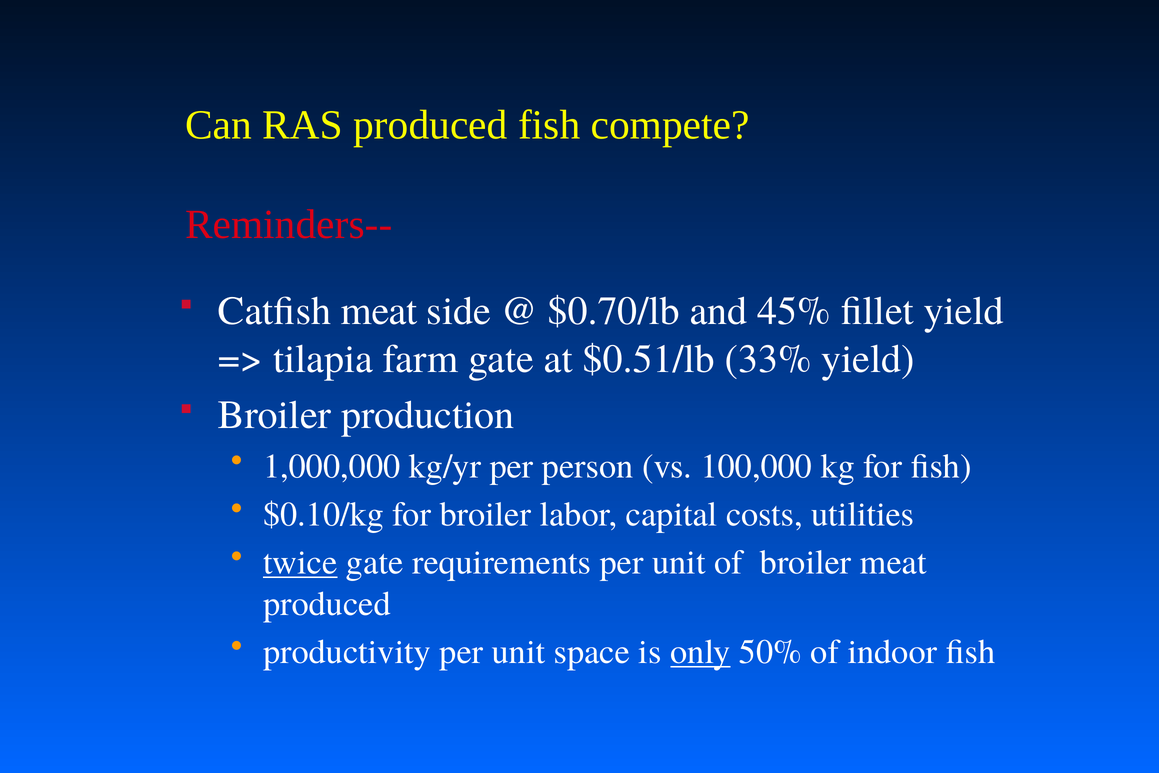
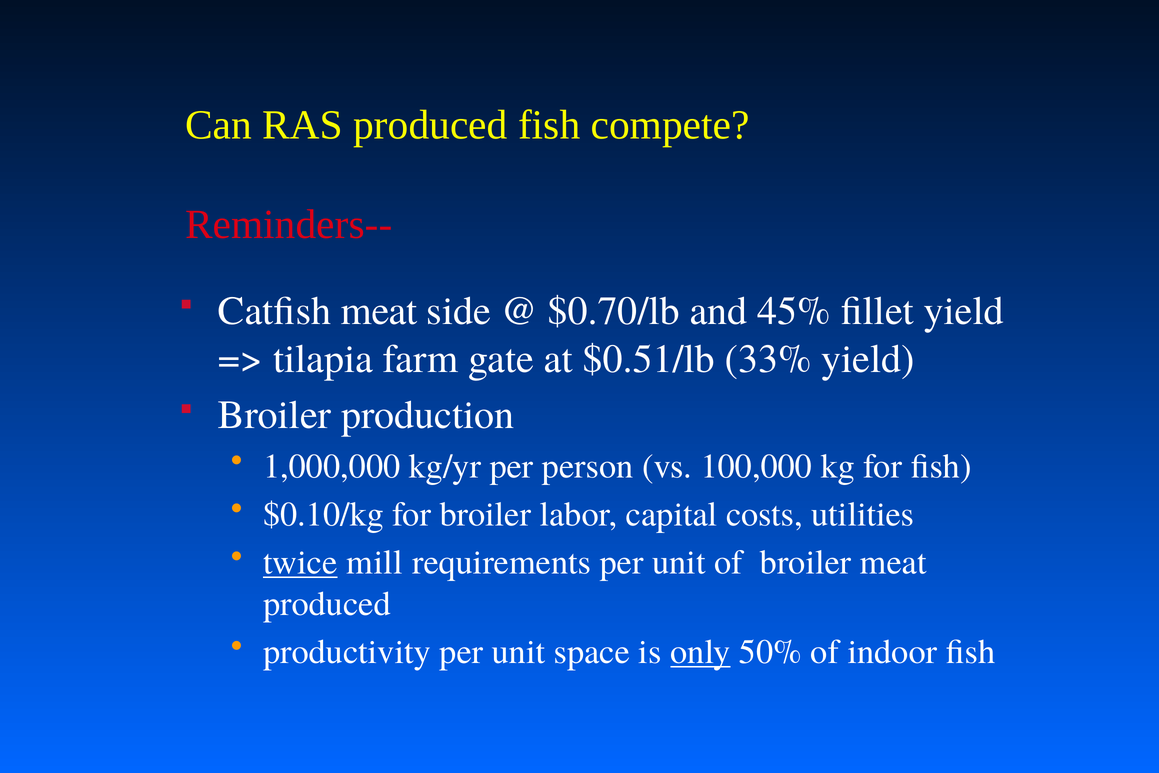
twice gate: gate -> mill (375, 562)
